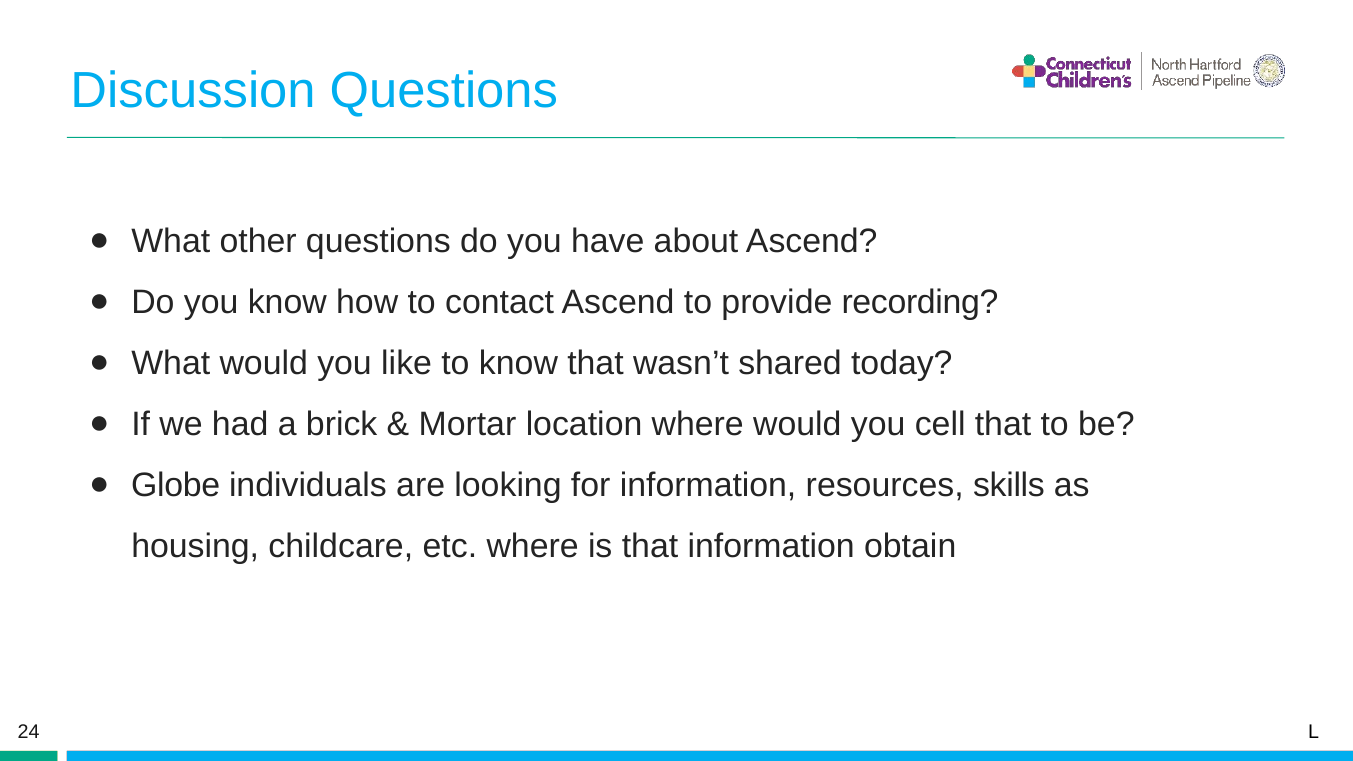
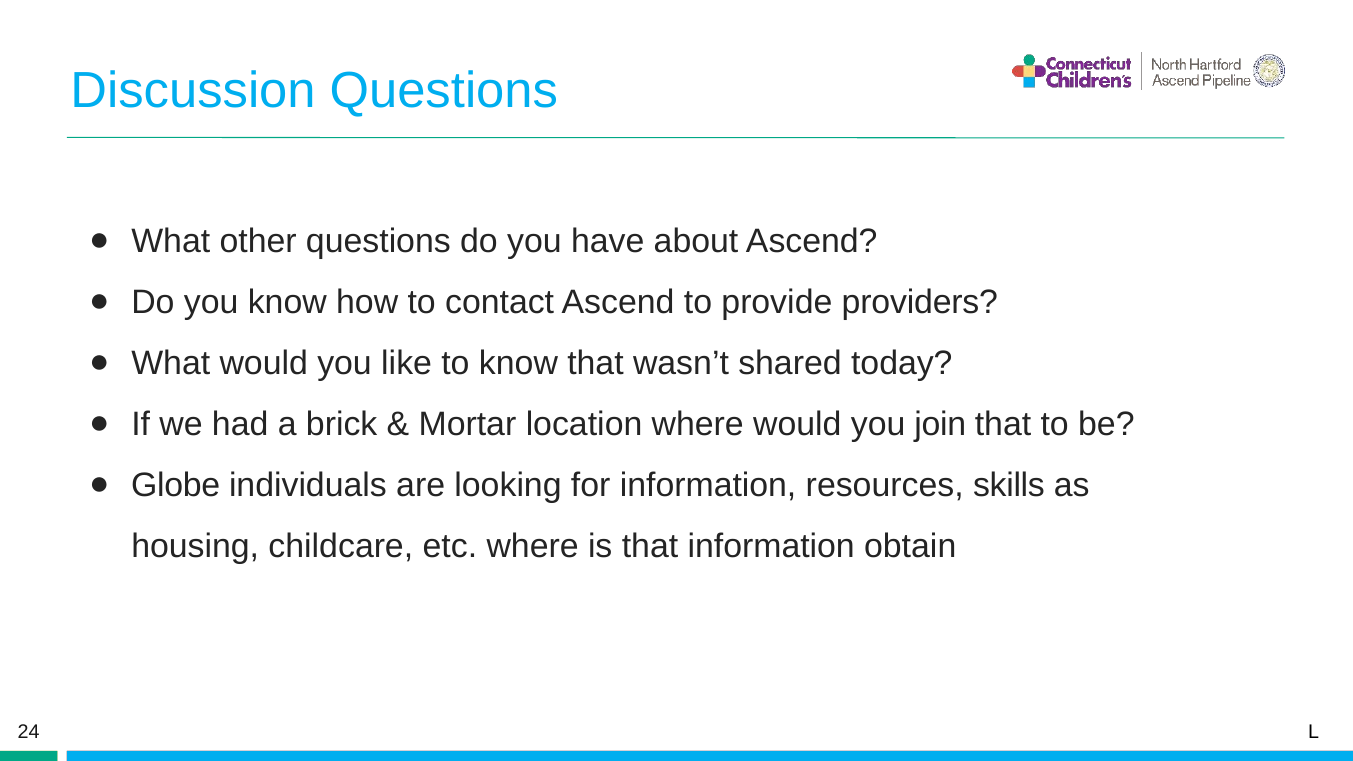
recording: recording -> providers (920, 303)
cell: cell -> join (940, 424)
